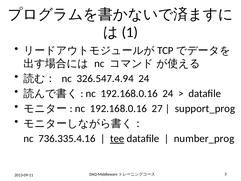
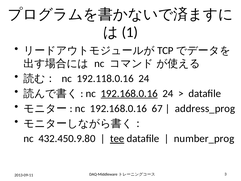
326.547.4.94: 326.547.4.94 -> 192.118.0.16 (105, 78)
192.168.0.16 underline: none -> present (129, 93)
27: 27 -> 67 (157, 108)
support_prog: support_prog -> address_prog (205, 108)
736.335.4.16: 736.335.4.16 -> 432.450.9.80 (67, 138)
